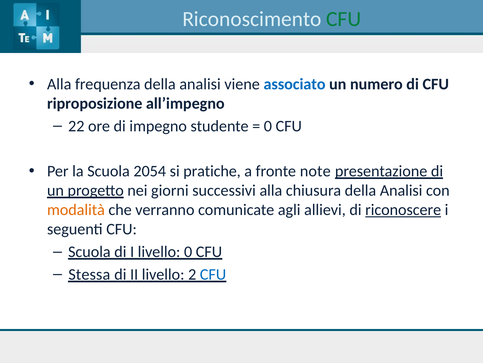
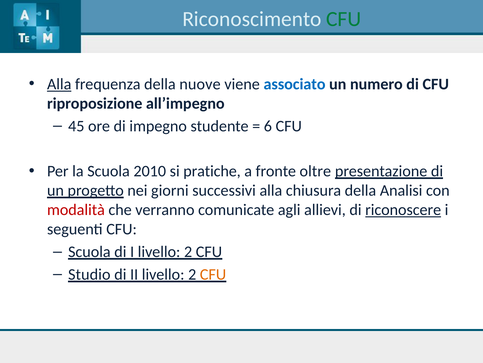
Alla underline: none -> present (59, 84)
frequenza della analisi: analisi -> nuove (200, 84)
22: 22 -> 45 (76, 126)
0: 0 -> 6 (268, 126)
2054: 2054 -> 2010 (150, 171)
note: note -> oltre (315, 171)
modalità colour: orange -> red (76, 210)
I livello 0: 0 -> 2 (188, 251)
Stessa: Stessa -> Studio (89, 274)
CFU colour: blue -> orange (213, 274)
